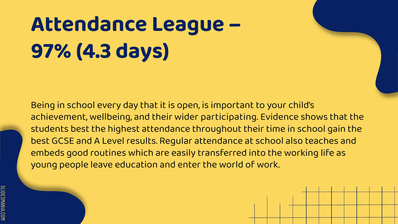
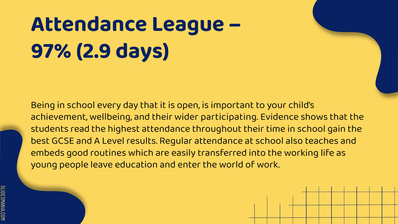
4.3: 4.3 -> 2.9 (94, 50)
students best: best -> read (80, 129)
